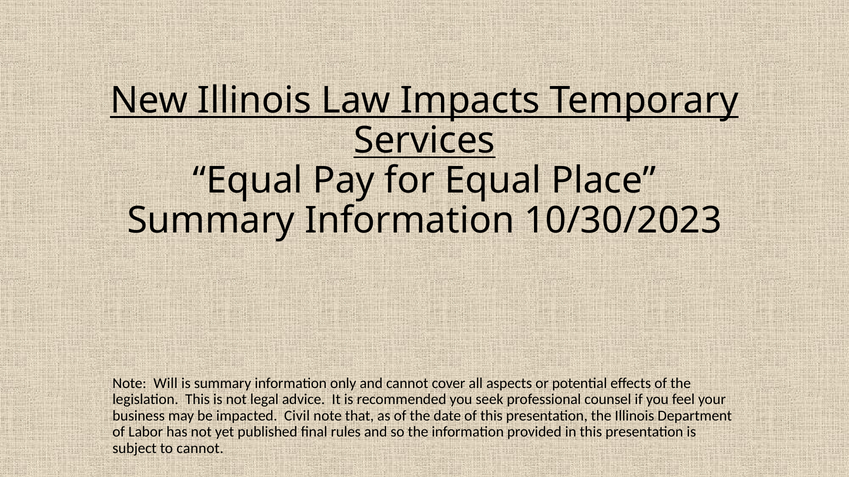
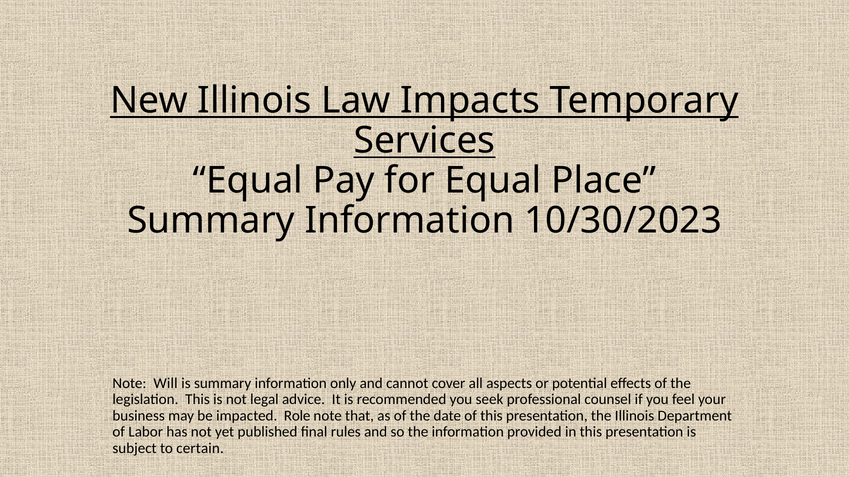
Civil: Civil -> Role (297, 416)
to cannot: cannot -> certain (200, 449)
